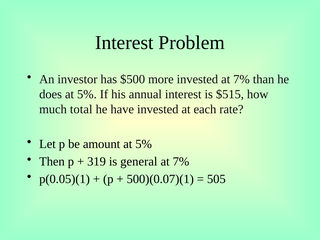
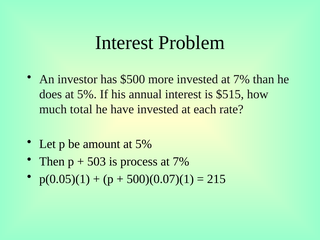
319: 319 -> 503 (97, 161)
general: general -> process (139, 161)
505: 505 -> 215 (216, 179)
